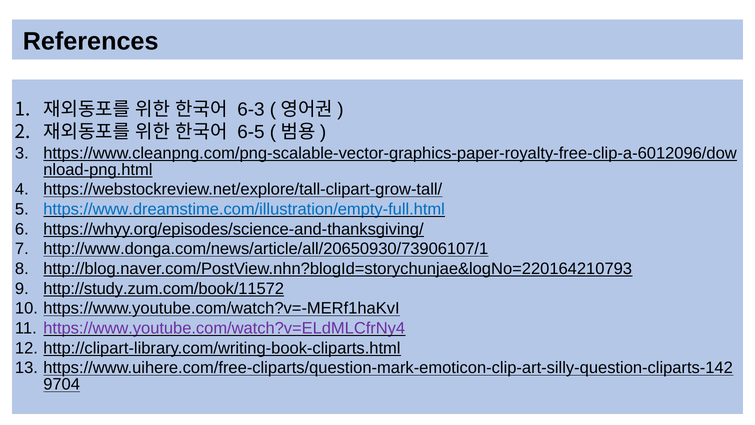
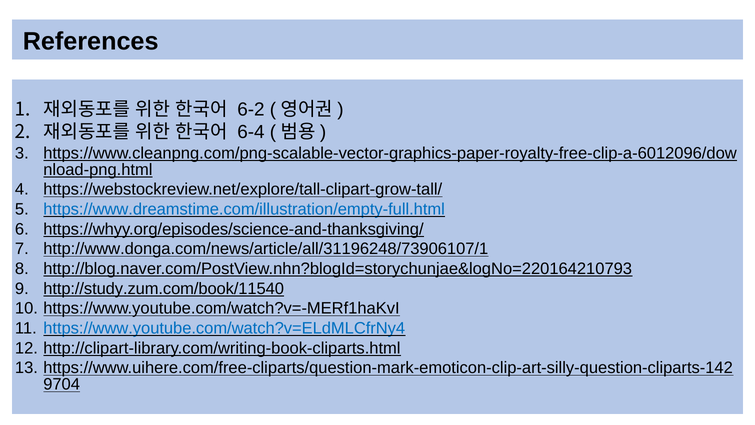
6-3: 6-3 -> 6-2 (251, 109)
6-5: 6-5 -> 6-4 (251, 132)
http://www.donga.com/news/article/all/20650930/73906107/1: http://www.donga.com/news/article/all/20650930/73906107/1 -> http://www.donga.com/news/article/all/31196248/73906107/1 (266, 249)
http://study.zum.com/book/11572: http://study.zum.com/book/11572 -> http://study.zum.com/book/11540 (164, 288)
https://www.youtube.com/watch?v=ELdMLCfrNy4 colour: purple -> blue (224, 328)
